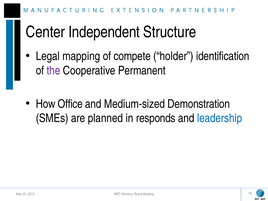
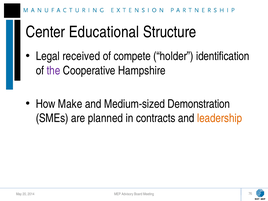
Independent: Independent -> Educational (104, 32)
mapping: mapping -> received (81, 56)
Permanent: Permanent -> Hampshire (142, 71)
Office: Office -> Make (70, 104)
responds: responds -> contracts (156, 118)
leadership colour: blue -> orange (220, 118)
